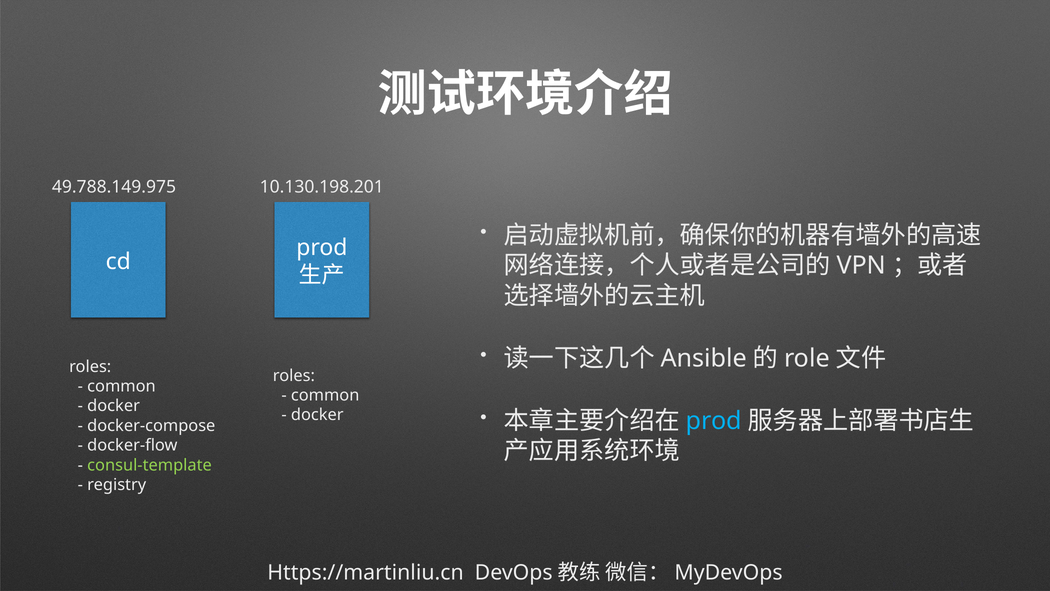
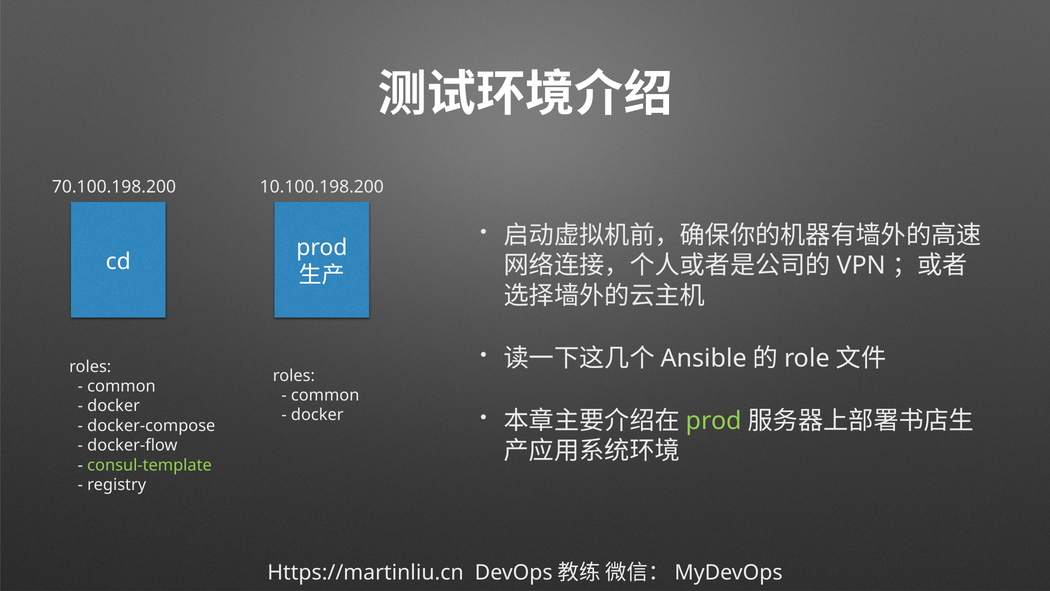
49.788.149.975: 49.788.149.975 -> 70.100.198.200 (114, 187)
10.130.198.201: 10.130.198.201 -> 10.100.198.200 (322, 187)
prod colour: light blue -> light green (714, 421)
